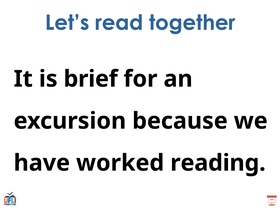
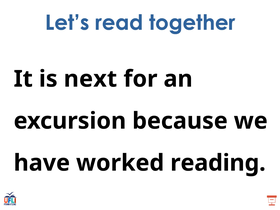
brief: brief -> next (90, 79)
